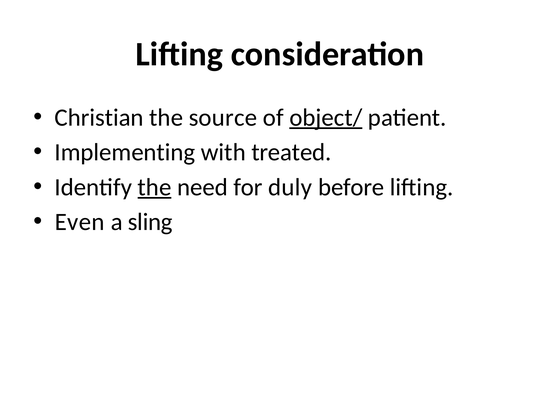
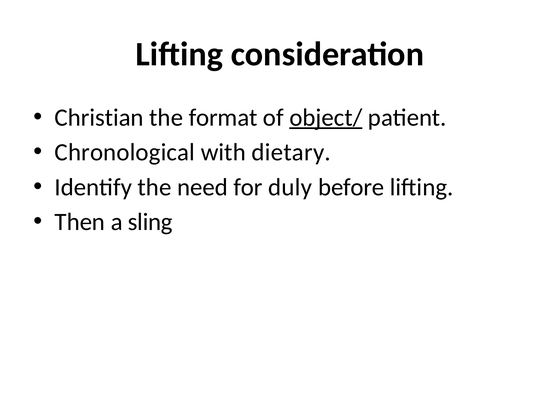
source: source -> format (223, 117)
Implementing: Implementing -> Chronological (125, 152)
treated: treated -> dietary (291, 152)
the underline: present -> none (154, 187)
Even: Even -> Then (80, 222)
